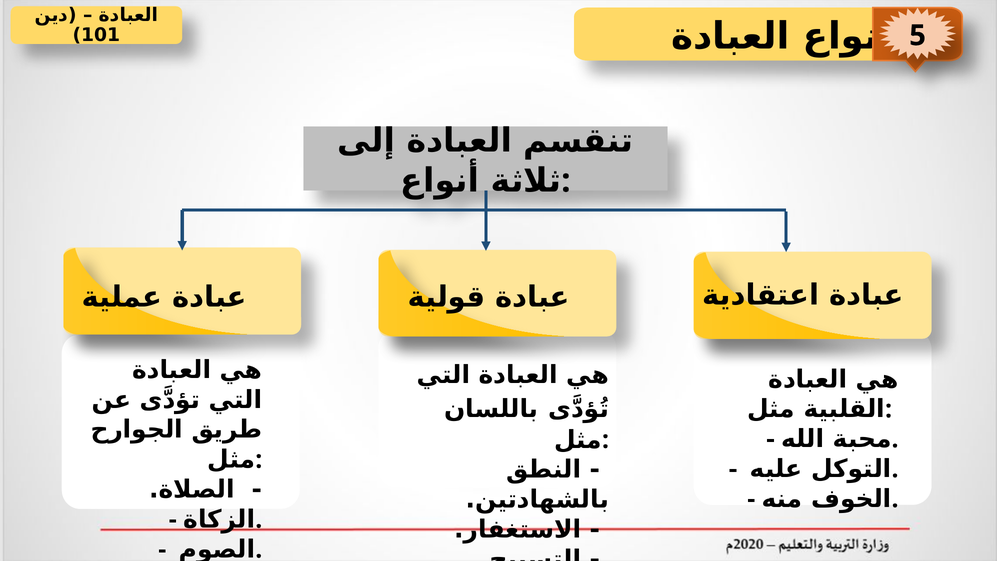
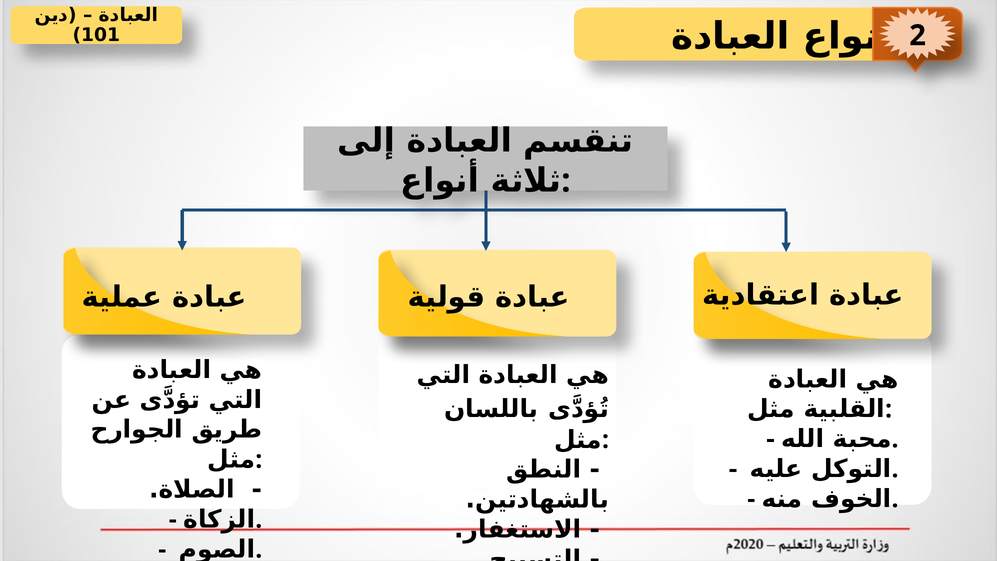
5: 5 -> 2 (918, 36)
